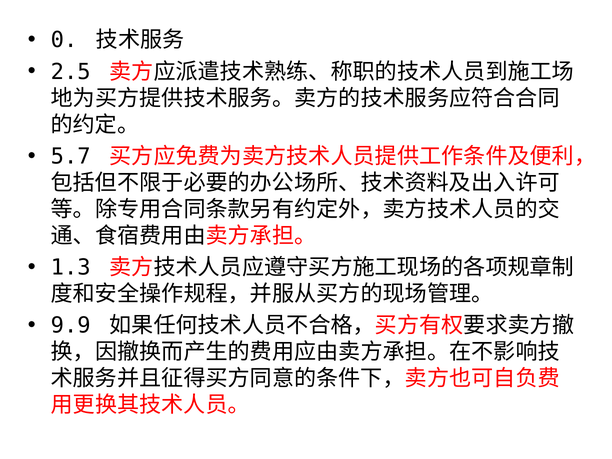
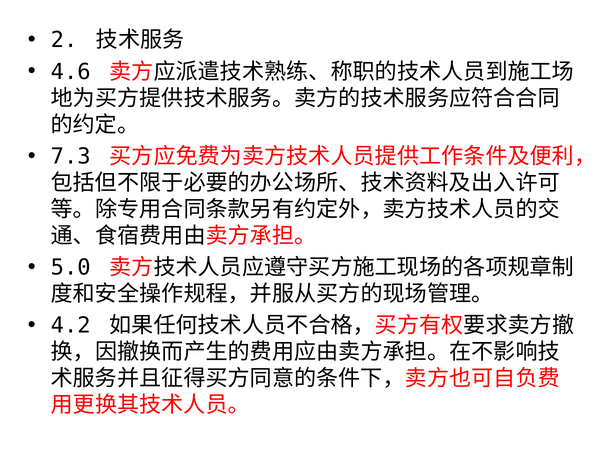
0: 0 -> 2 (64, 40)
2.5: 2.5 -> 4.6 (71, 72)
5.7: 5.7 -> 7.3 (71, 156)
1.3: 1.3 -> 5.0 (71, 267)
9.9: 9.9 -> 4.2 (71, 326)
